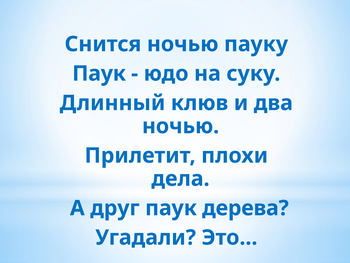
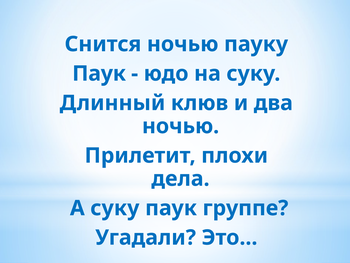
А друг: друг -> суку (115, 208)
дерева: дерева -> группе (245, 208)
